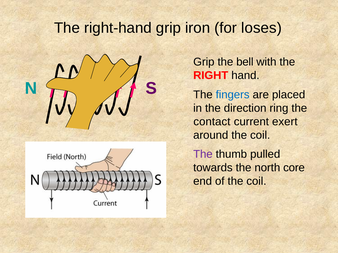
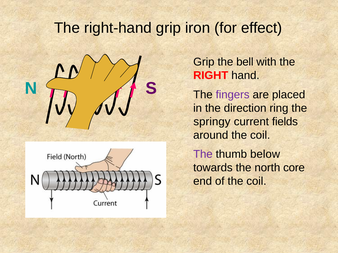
loses: loses -> effect (262, 28)
fingers colour: blue -> purple (233, 95)
contact: contact -> springy (212, 122)
exert: exert -> fields (285, 122)
pulled: pulled -> below (265, 155)
